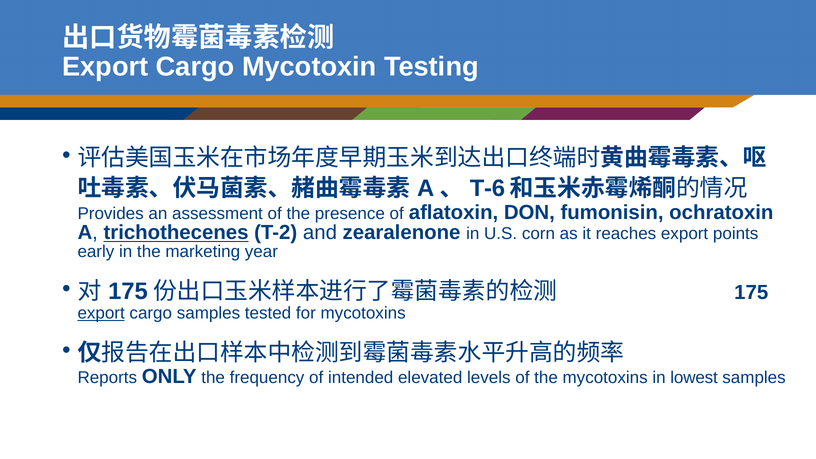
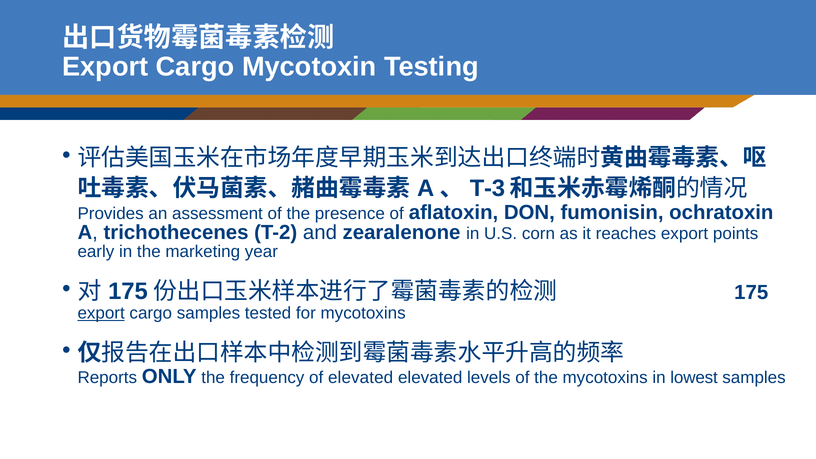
T-6: T-6 -> T-3 (487, 189)
trichothecenes underline: present -> none (176, 233)
of intended: intended -> elevated (361, 378)
